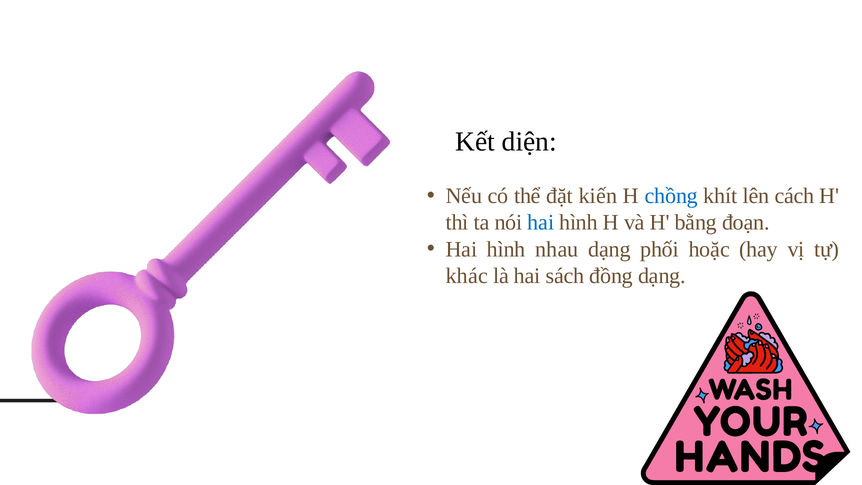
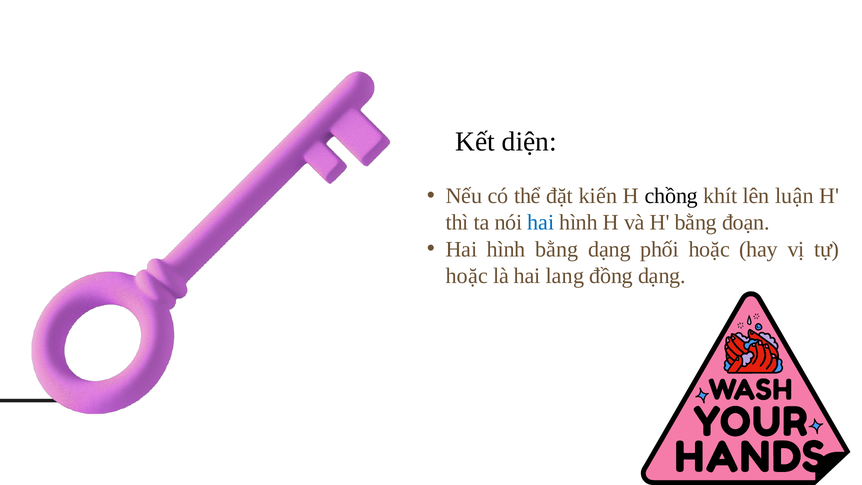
chồng colour: blue -> black (671, 196)
cách: cách -> luận (794, 196)
hình nhau: nhau -> bằng (557, 249)
khác: khác -> hoặc (467, 276)
sách: sách -> lang (565, 276)
